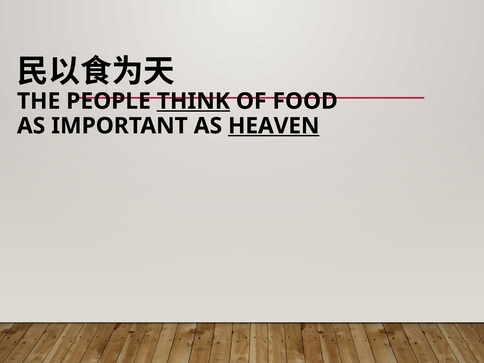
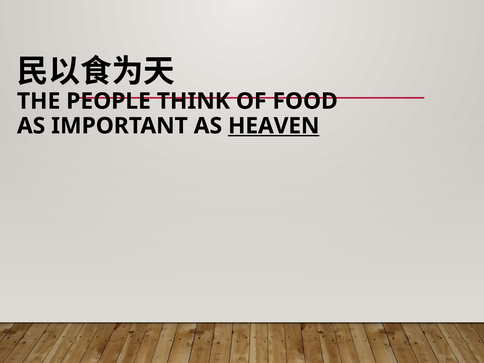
THINK underline: present -> none (193, 101)
